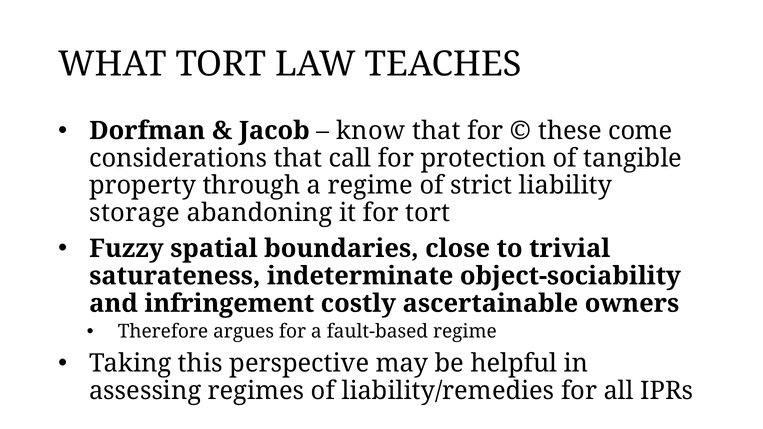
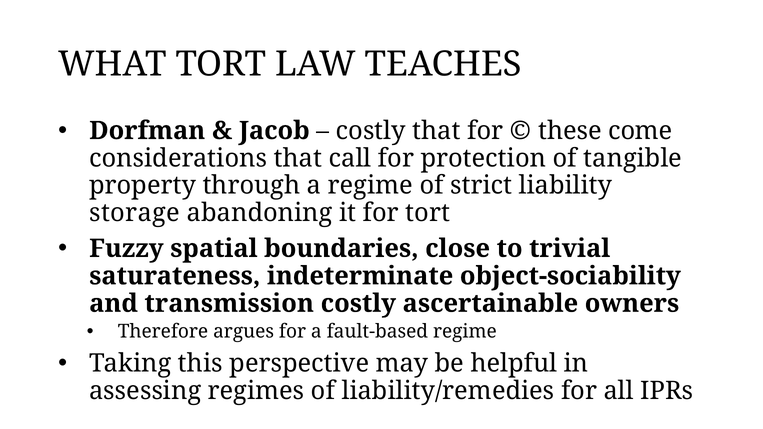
know: know -> costly (371, 131)
infringement: infringement -> transmission (229, 304)
